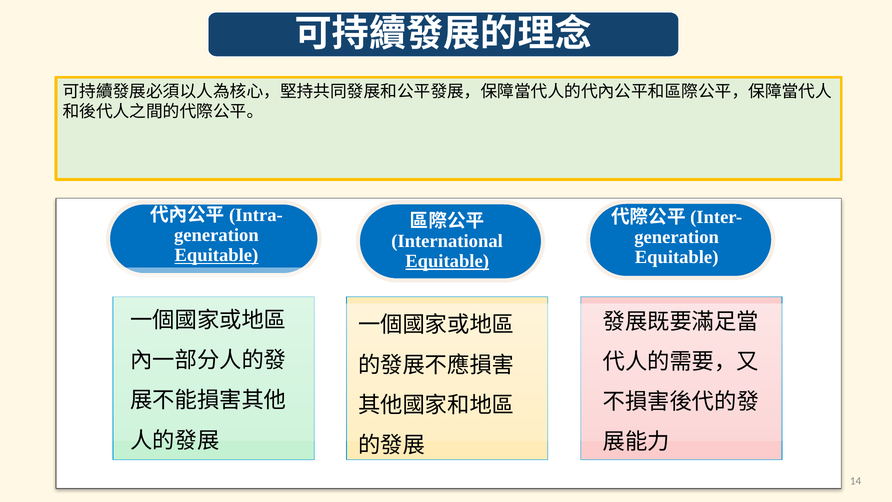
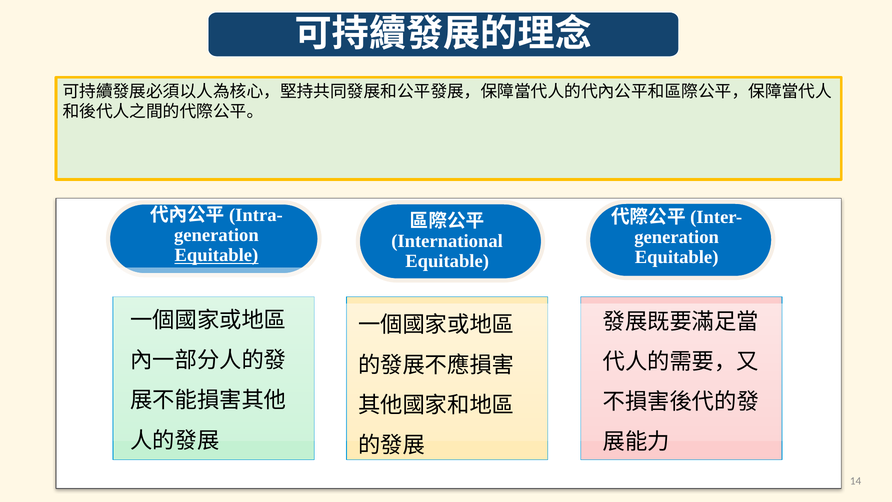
Equitable underline: present -> none (447, 261)
